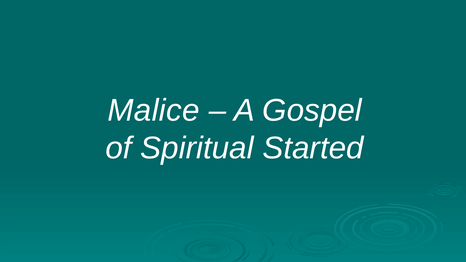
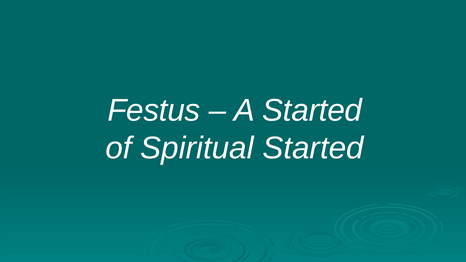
Malice: Malice -> Festus (154, 111)
A Gospel: Gospel -> Started (312, 111)
